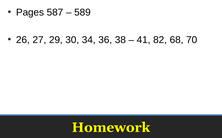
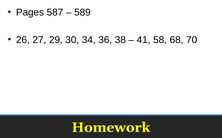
82: 82 -> 58 (160, 40)
